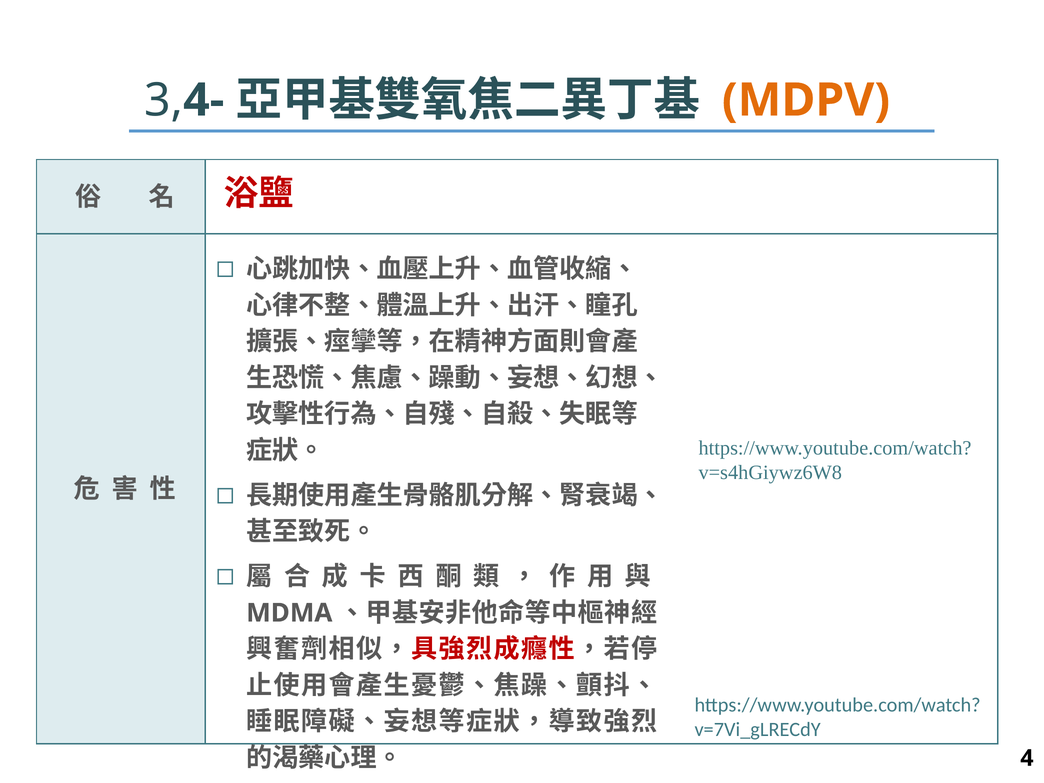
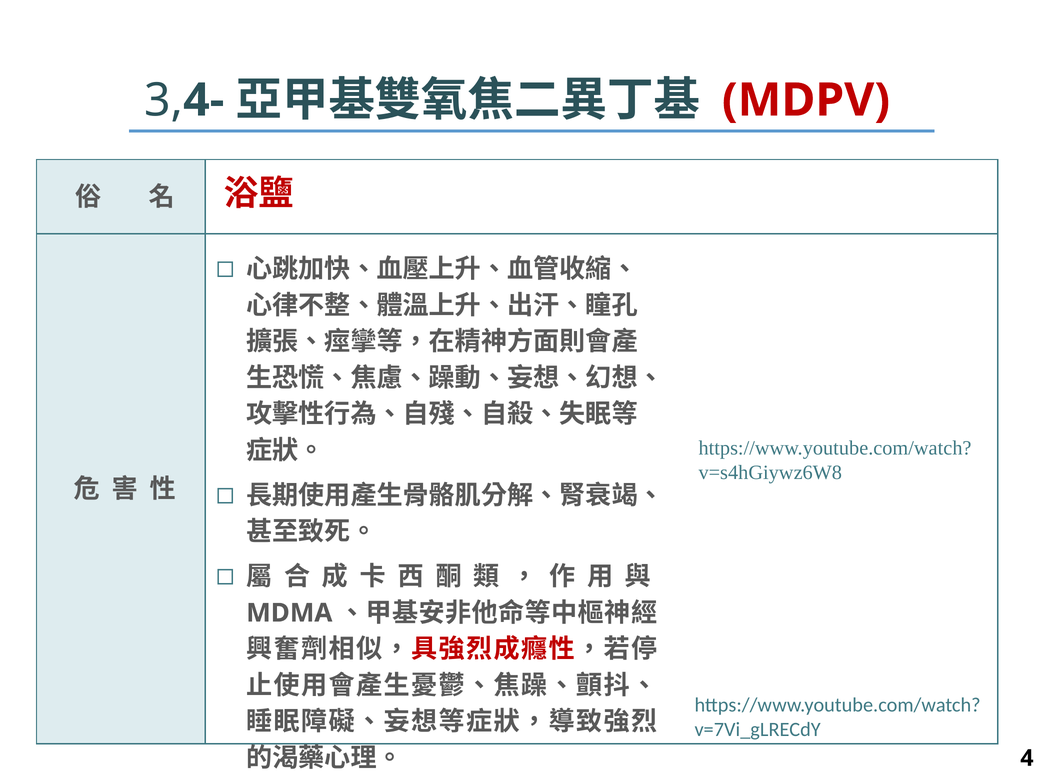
MDPV colour: orange -> red (806, 100)
